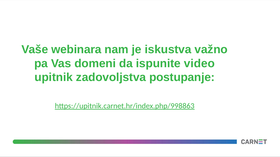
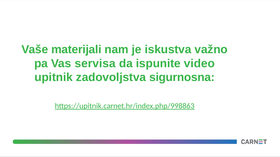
webinara: webinara -> materijali (76, 50)
domeni: domeni -> servisa (95, 64)
postupanje: postupanje -> sigurnosna (182, 78)
